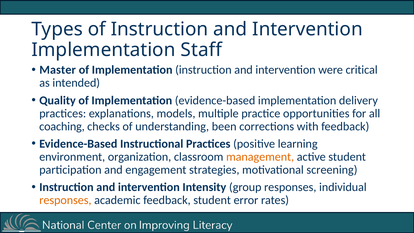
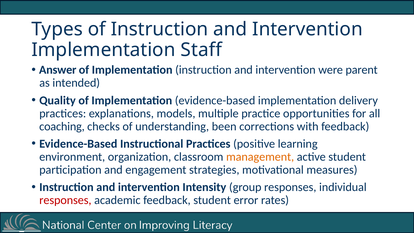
Master: Master -> Answer (58, 70)
critical: critical -> parent (362, 70)
screening: screening -> measures (332, 170)
responses colour: orange -> red (65, 200)
